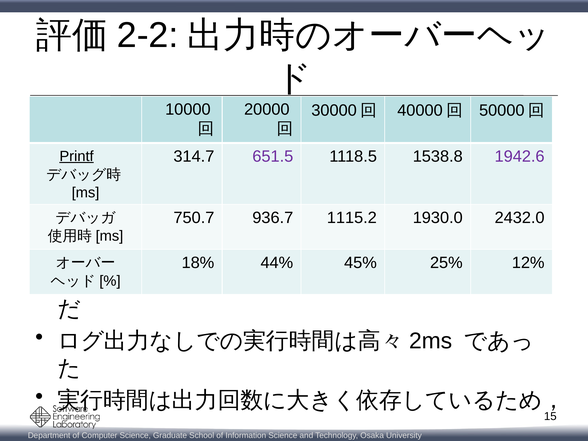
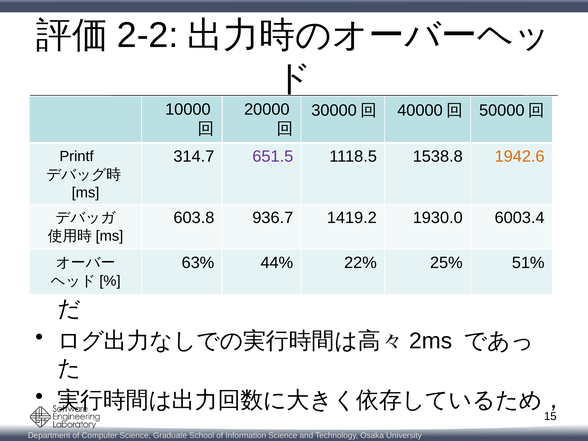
1942.6 colour: purple -> orange (520, 156)
Printf underline: present -> none (77, 156)
750.7: 750.7 -> 603.8 (194, 218)
1115.2: 1115.2 -> 1419.2 (352, 218)
2432.0: 2432.0 -> 6003.4 (520, 218)
18%: 18% -> 63% (198, 263)
45%: 45% -> 22% (360, 263)
12%: 12% -> 51% (528, 263)
